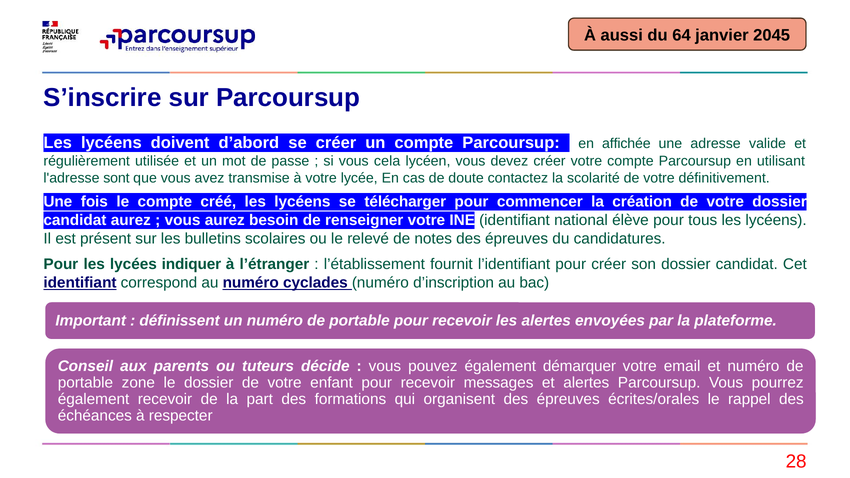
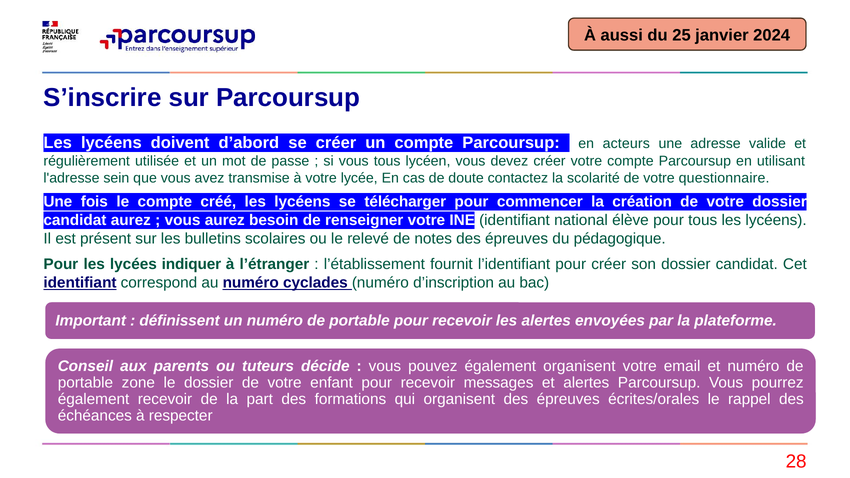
64: 64 -> 25 (682, 35)
2045: 2045 -> 2024 (772, 35)
affichée: affichée -> acteurs (626, 144)
vous cela: cela -> tous (387, 161)
sont: sont -> sein (116, 178)
définitivement: définitivement -> questionnaire (724, 178)
candidatures: candidatures -> pédagogique (620, 239)
également démarquer: démarquer -> organisent (579, 366)
